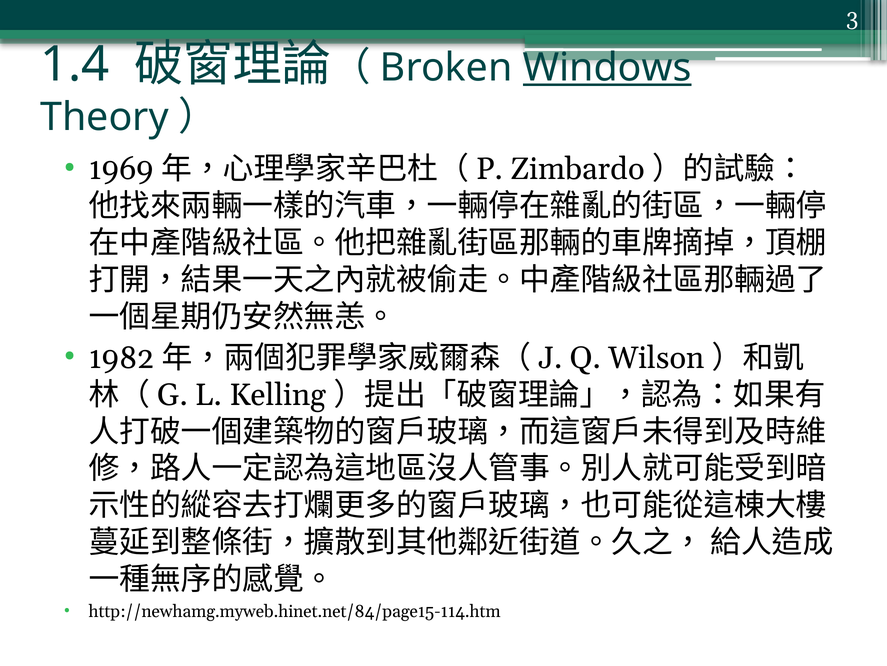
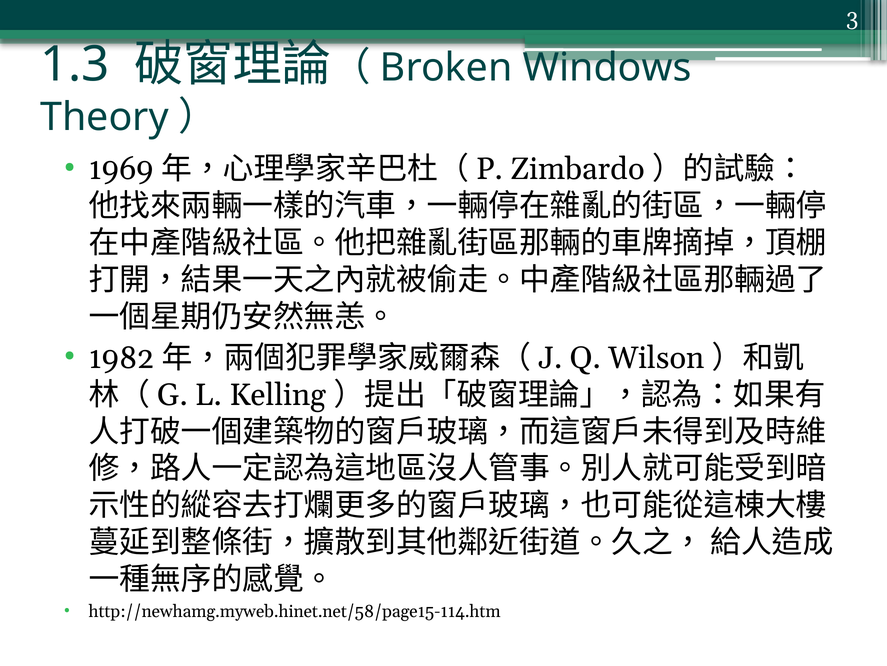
1.4: 1.4 -> 1.3 (75, 64)
Windows underline: present -> none (607, 68)
http://newhamg.myweb.hinet.net/84/page15-114.htm: http://newhamg.myweb.hinet.net/84/page15-114.htm -> http://newhamg.myweb.hinet.net/58/page15-114.htm (295, 611)
